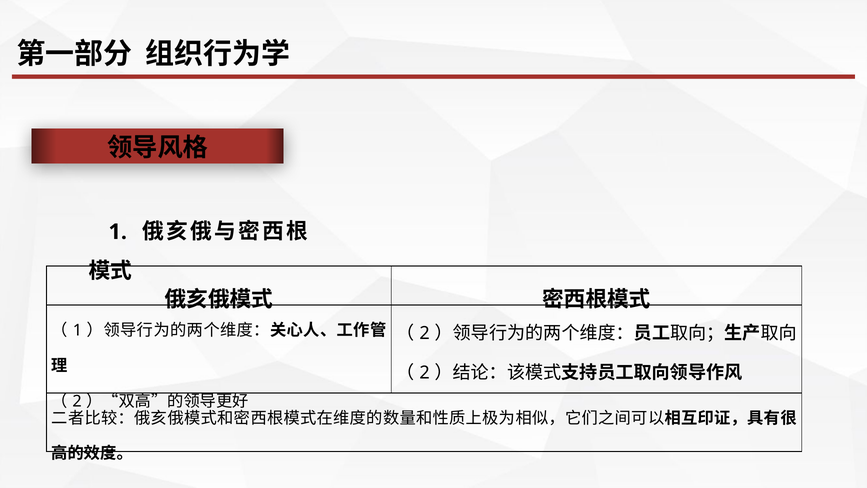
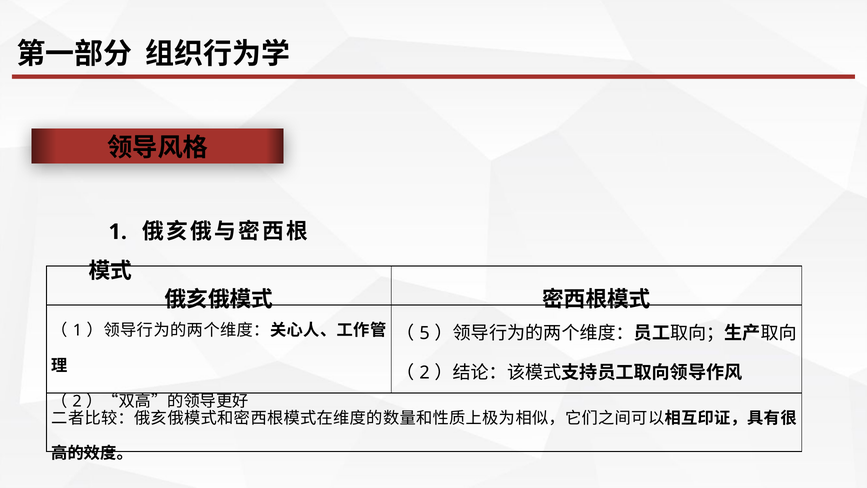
2: 2 -> 5 (425, 333)
